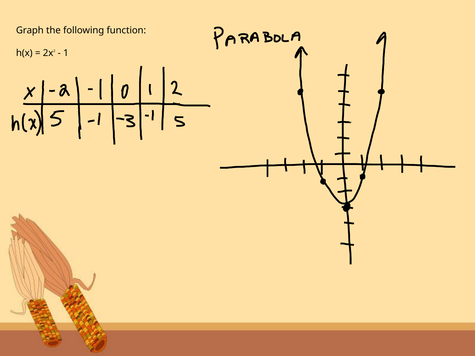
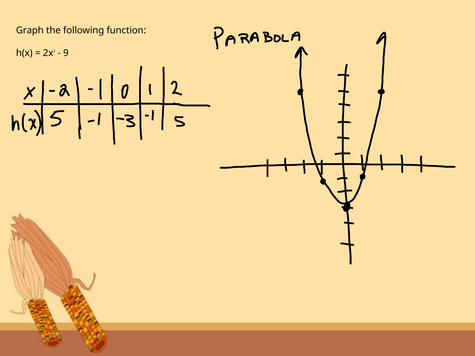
1: 1 -> 9 (66, 53)
